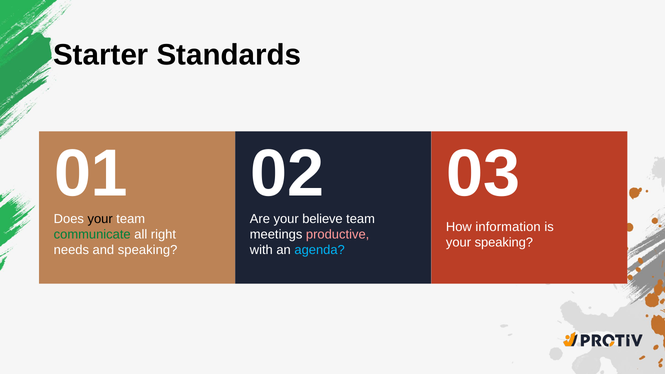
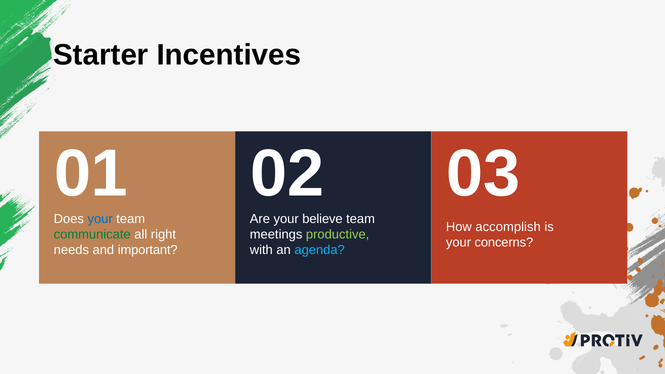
Standards: Standards -> Incentives (229, 55)
your colour: black -> blue (100, 219)
information: information -> accomplish (508, 227)
productive colour: pink -> light green (338, 235)
your speaking: speaking -> concerns (504, 242)
and speaking: speaking -> important (148, 250)
